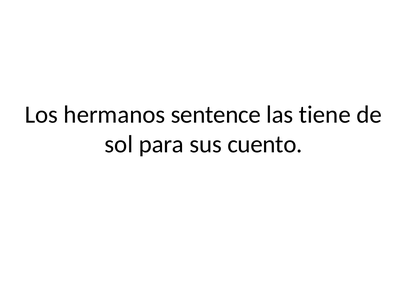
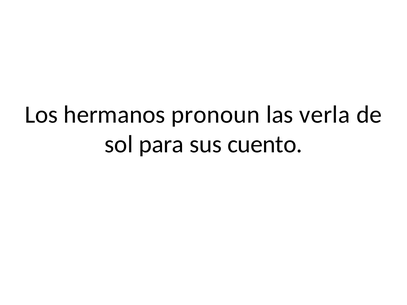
sentence: sentence -> pronoun (216, 115)
tiene: tiene -> verla (325, 115)
